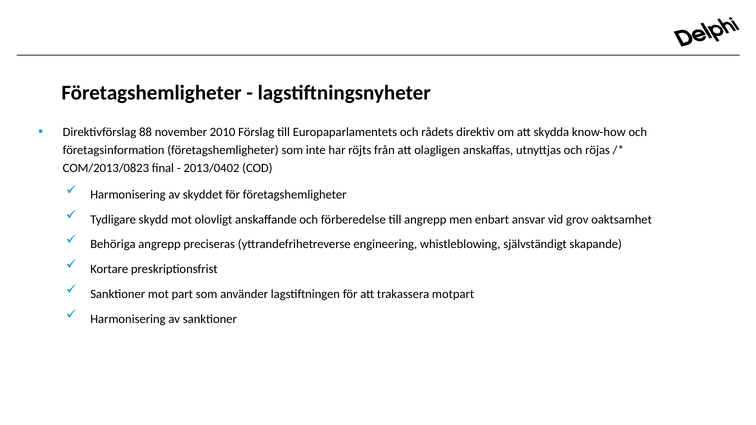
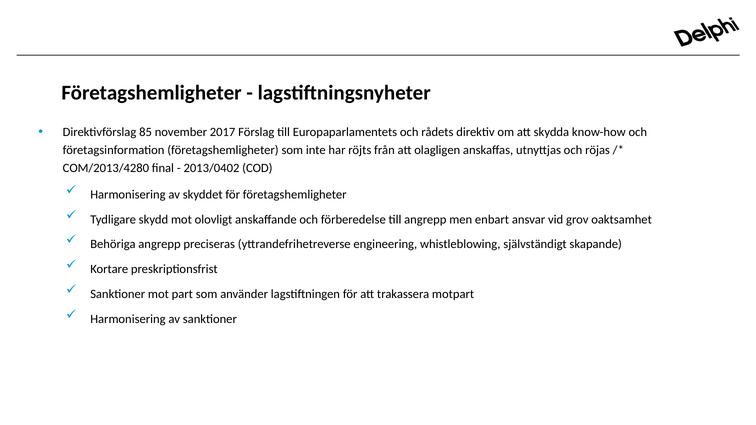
88: 88 -> 85 (146, 132)
2010: 2010 -> 2017 (223, 132)
COM/2013/0823: COM/2013/0823 -> COM/2013/4280 (106, 168)
